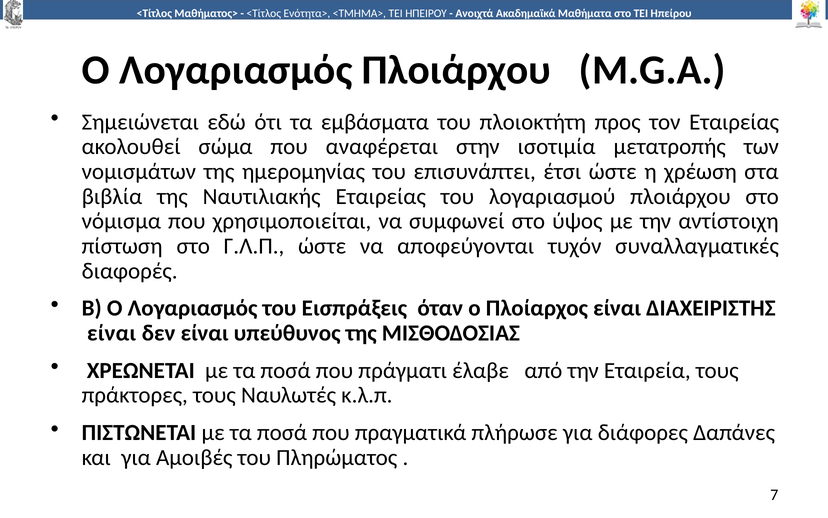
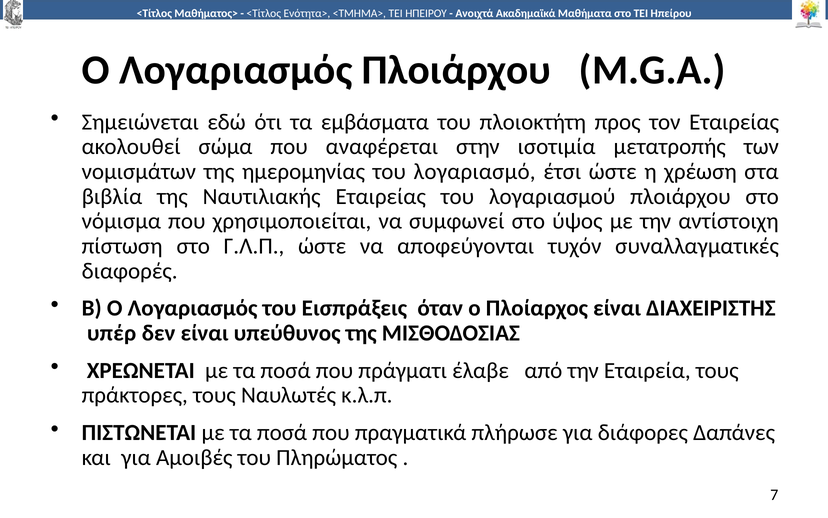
επισυνάπτει: επισυνάπτει -> λογαριασμό (475, 172)
είναι: είναι -> υπέρ (112, 333)
